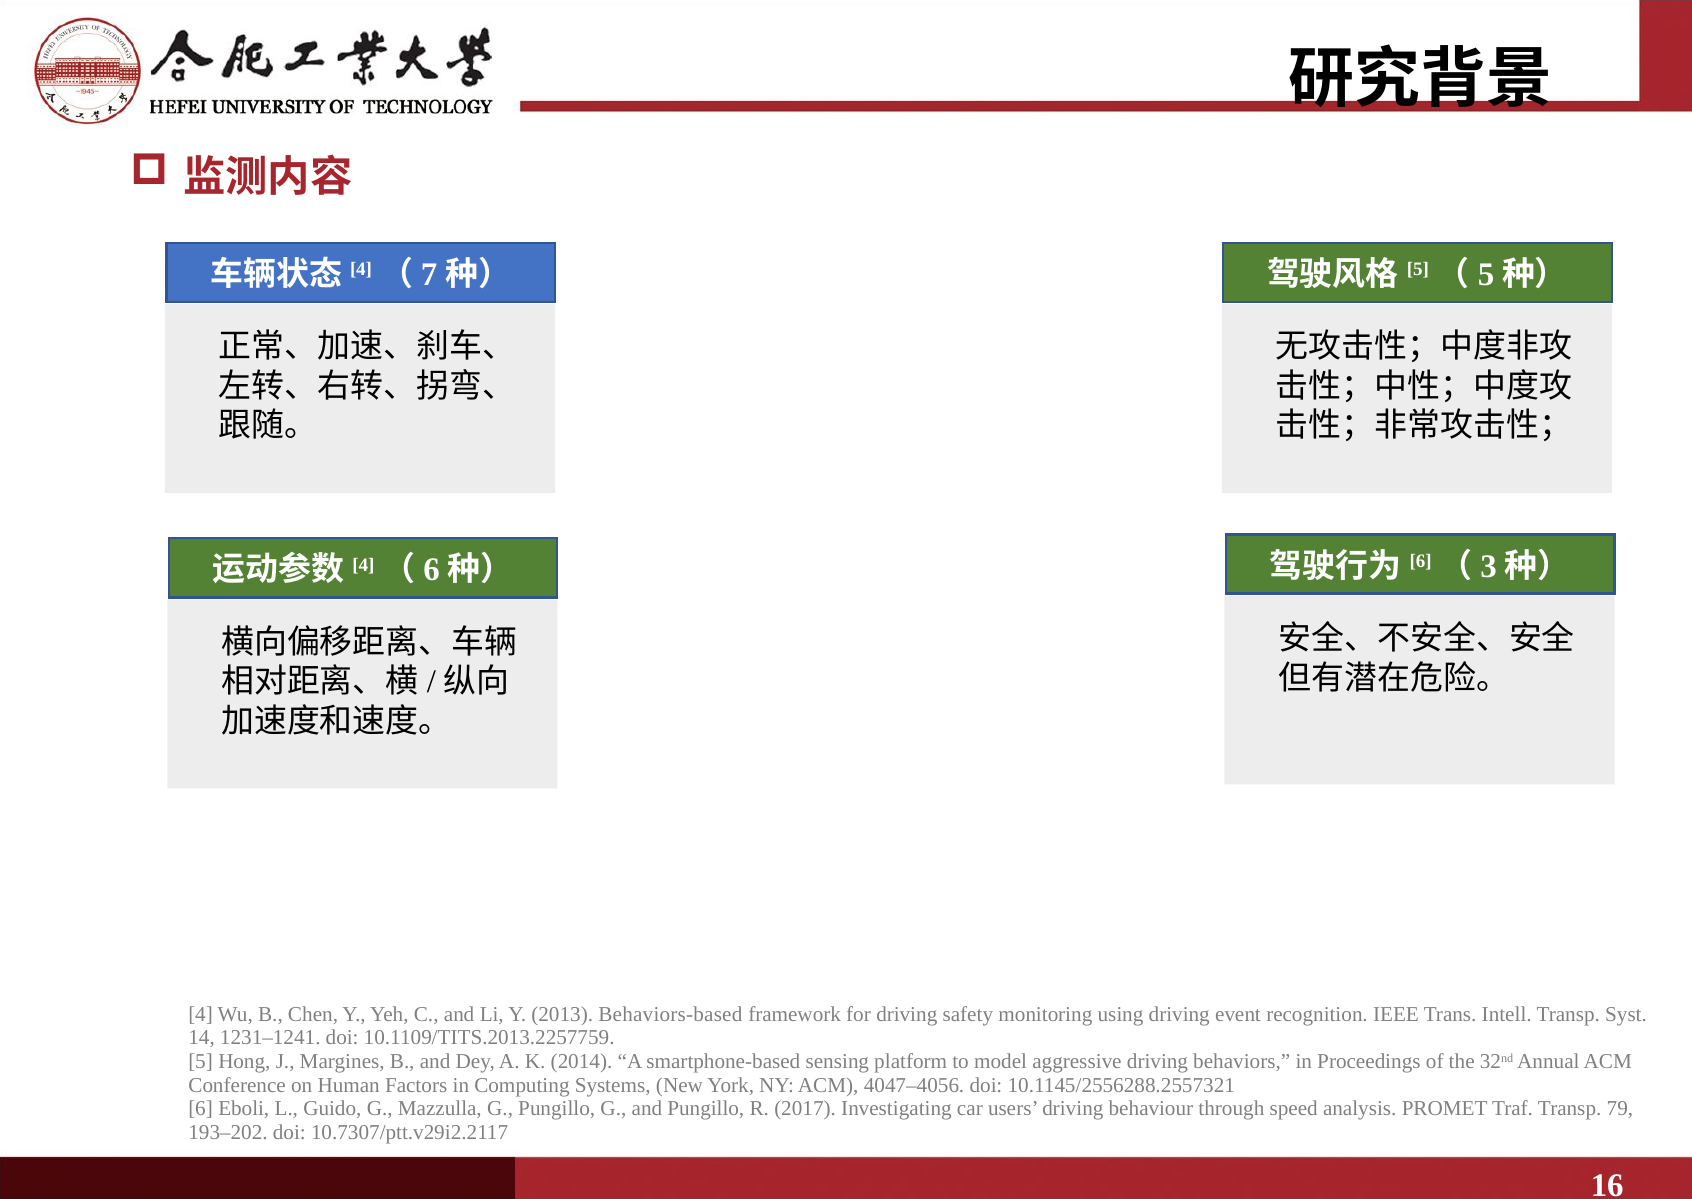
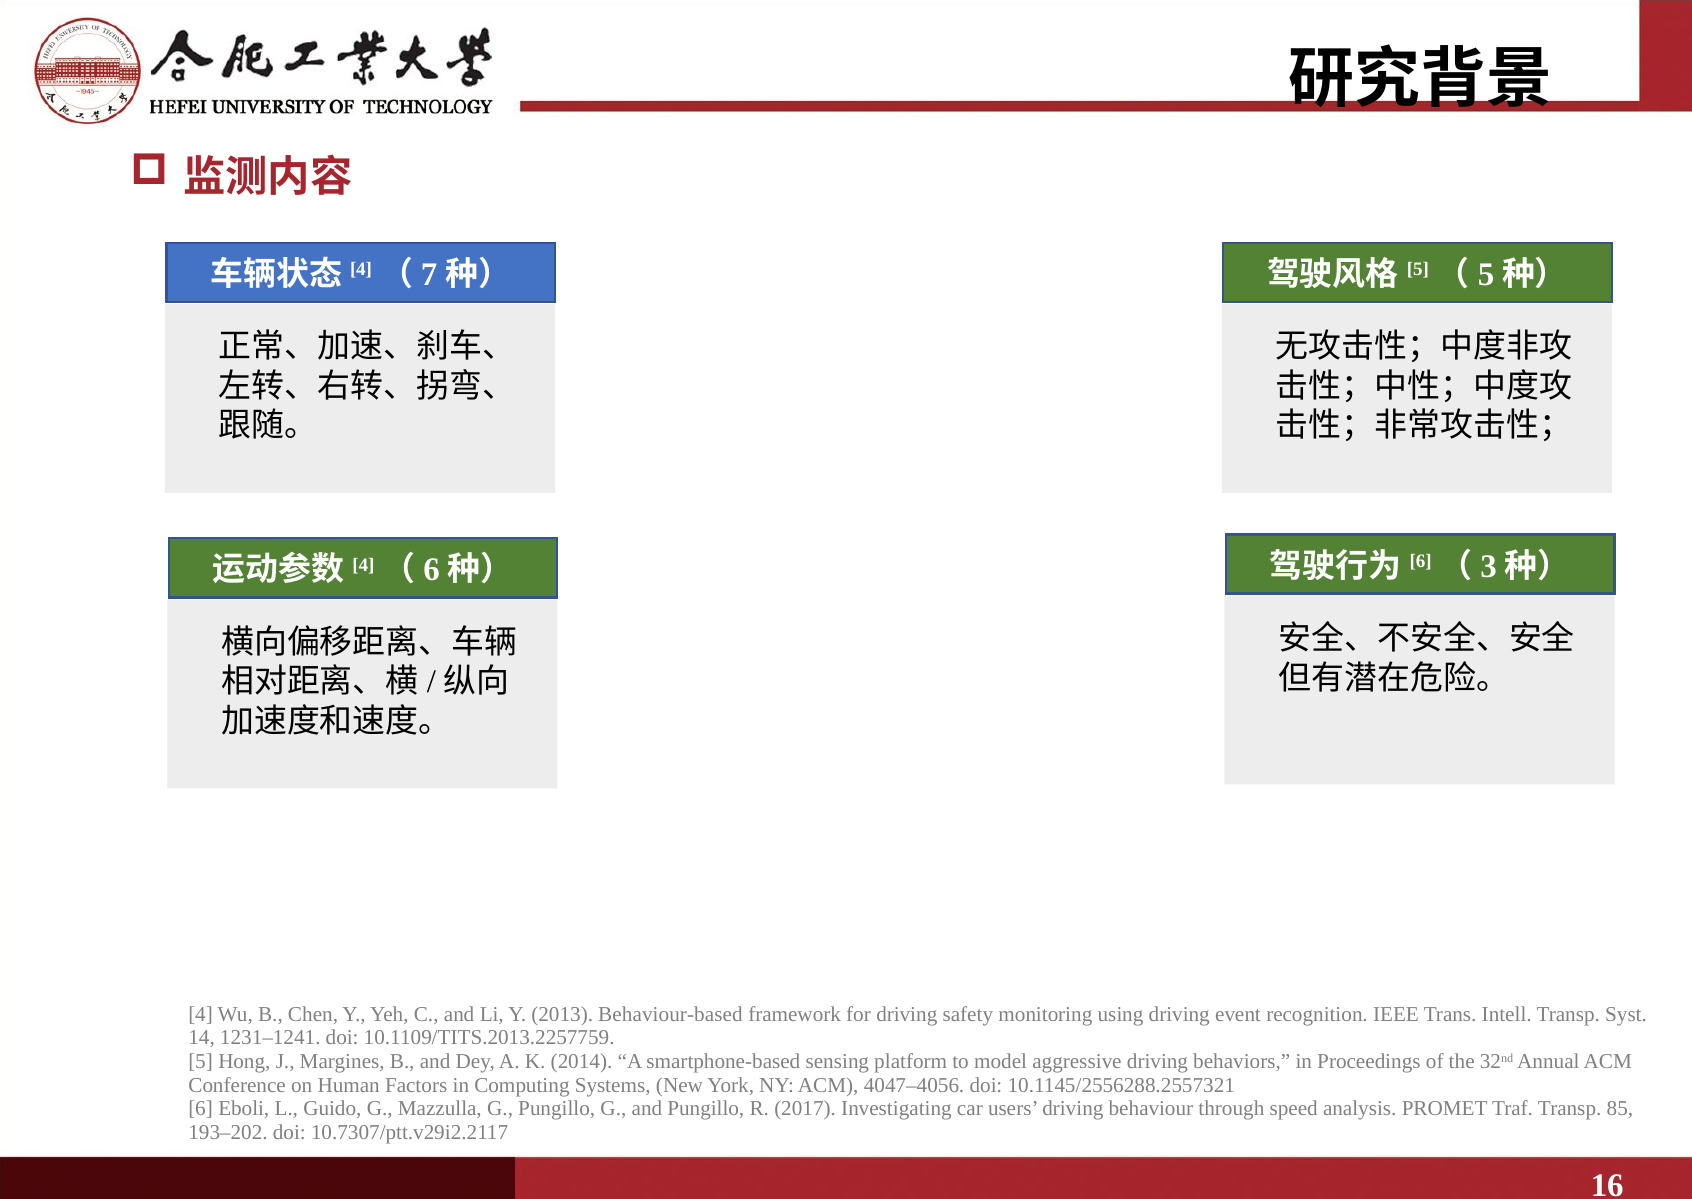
Behaviors-based: Behaviors-based -> Behaviour-based (670, 1015)
79: 79 -> 85 (1620, 1109)
